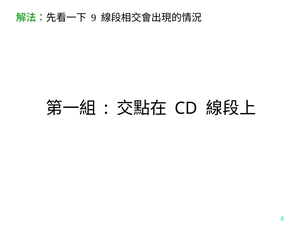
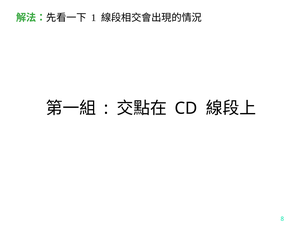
9: 9 -> 1 (94, 18)
